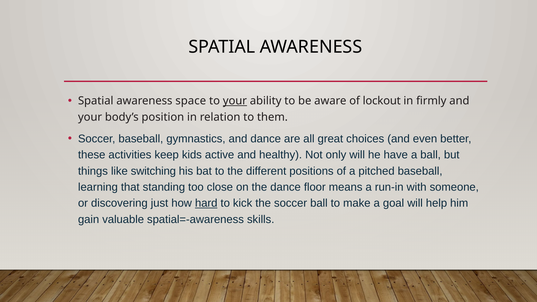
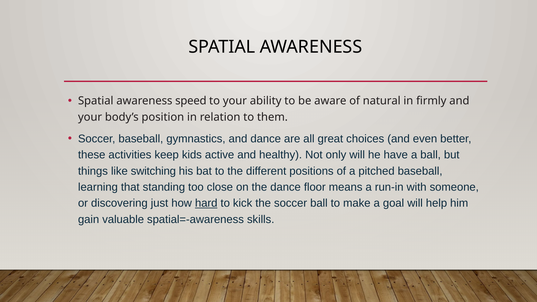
space: space -> speed (191, 101)
your underline: present -> none (235, 101)
lockout: lockout -> natural (382, 101)
